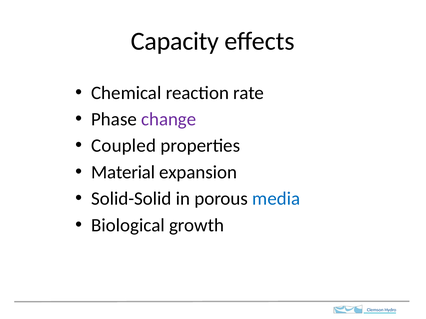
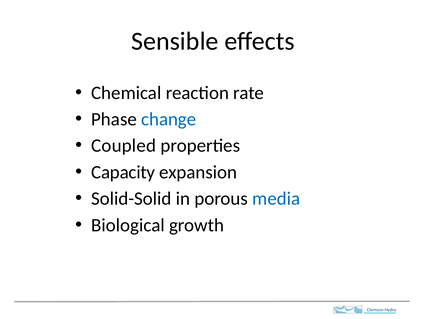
Capacity: Capacity -> Sensible (175, 41)
change colour: purple -> blue (169, 119)
Material: Material -> Capacity (123, 172)
